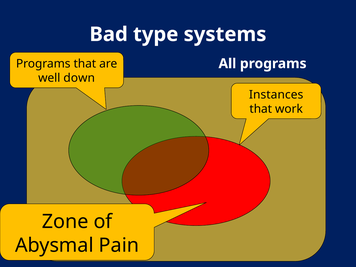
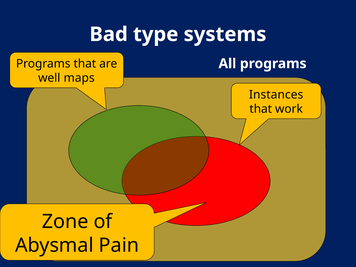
down: down -> maps (79, 78)
